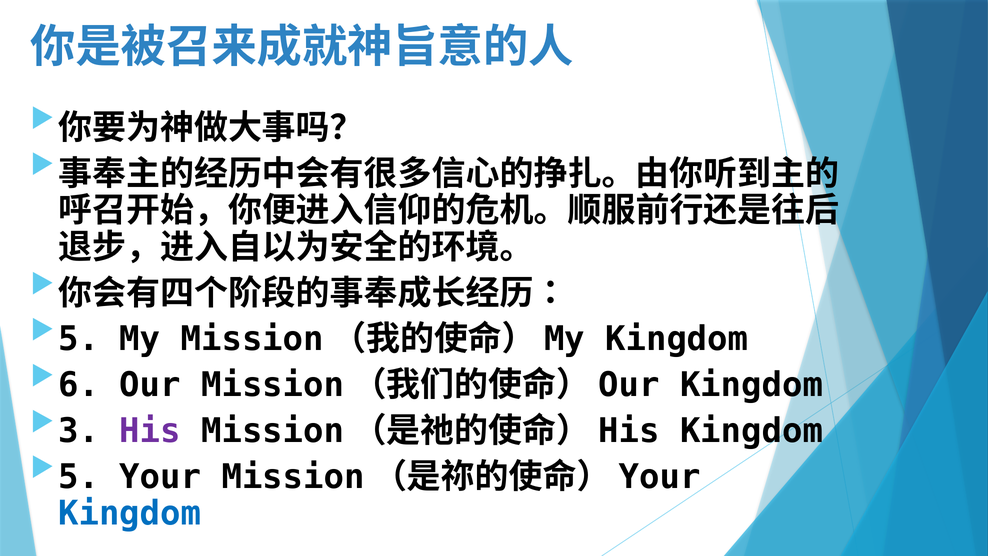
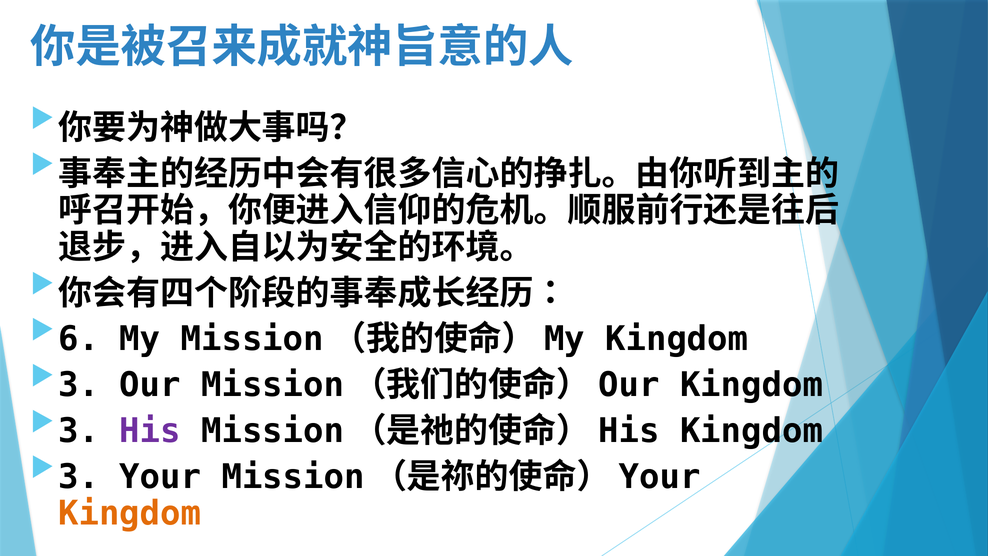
5: 5 -> 6 (79, 339)
6: 6 -> 3 (79, 385)
5: 5 -> 3 (79, 477)
Kingdom colour: blue -> orange (130, 513)
